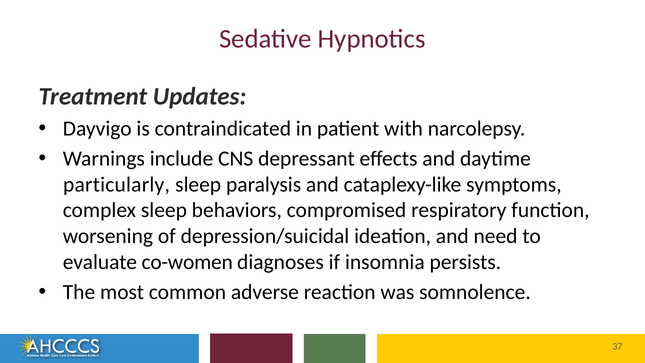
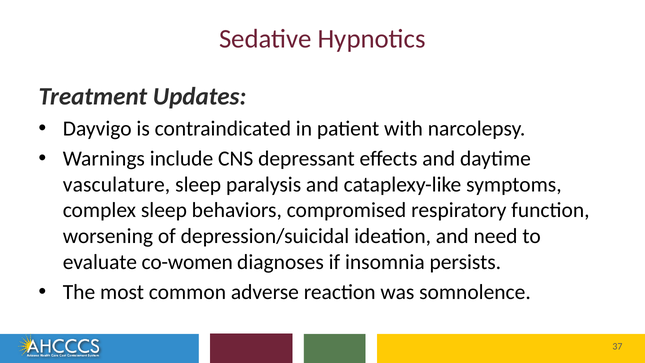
particularly: particularly -> vasculature (117, 184)
